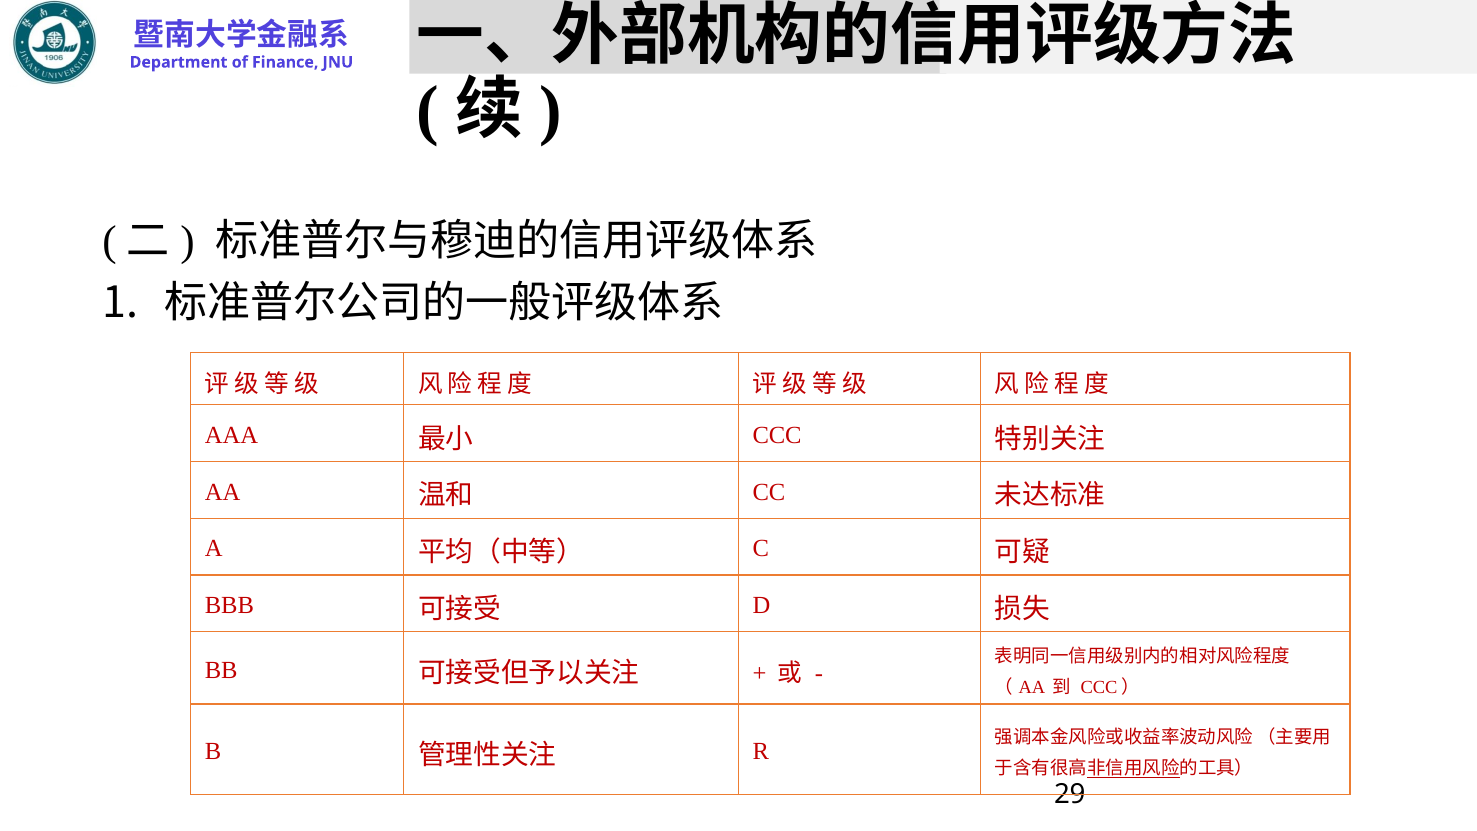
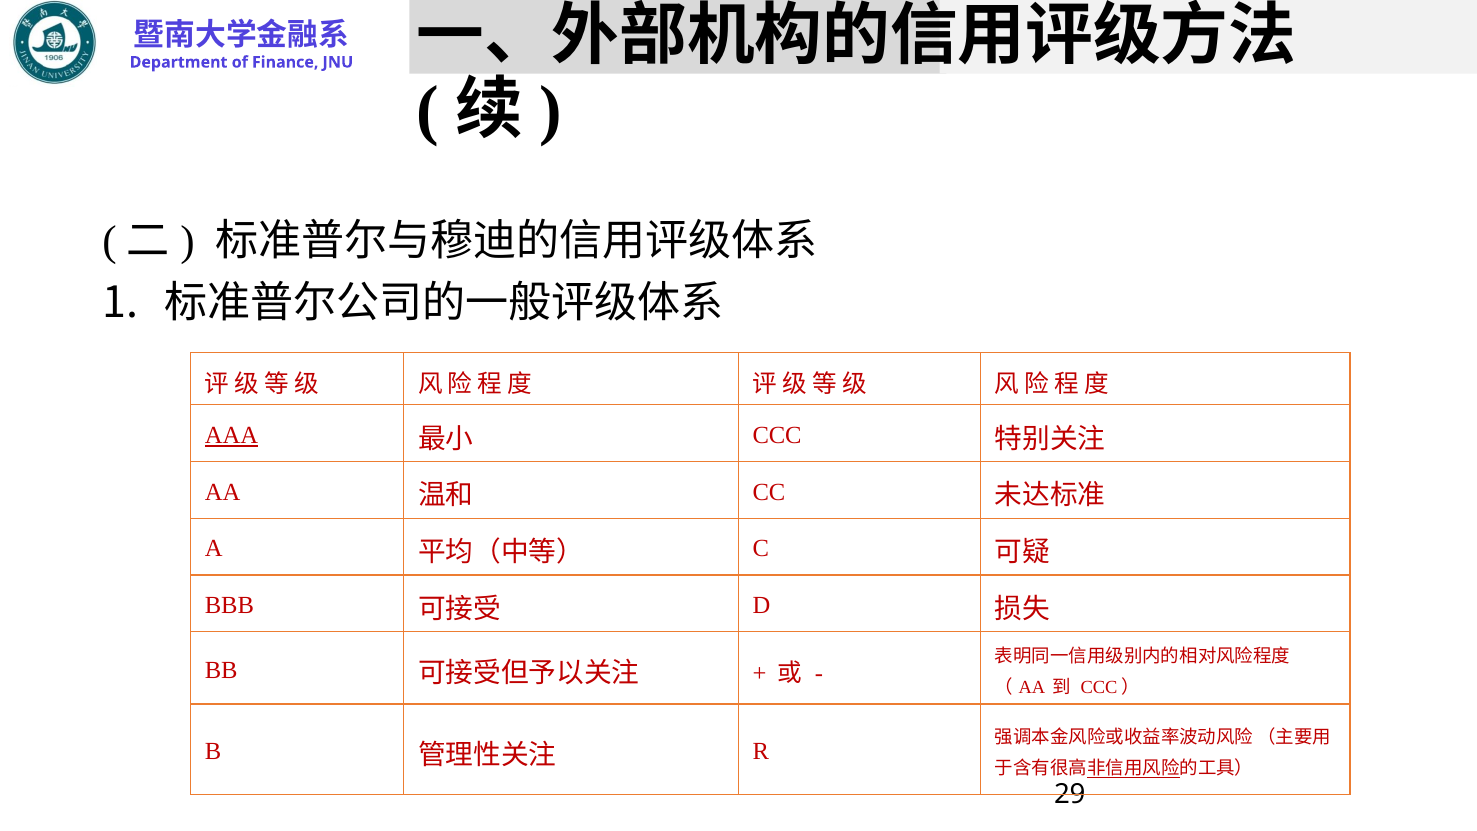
AAA underline: none -> present (232, 435)
